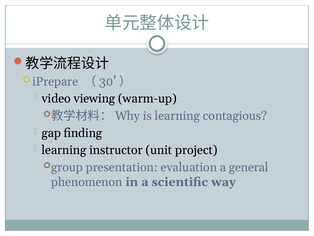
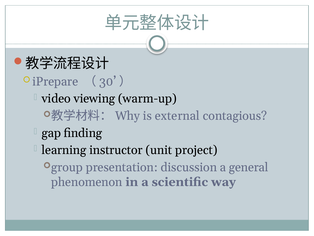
is learning: learning -> external (177, 116)
evaluation: evaluation -> discussion (189, 167)
